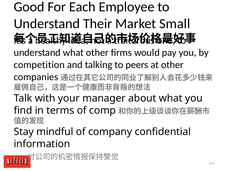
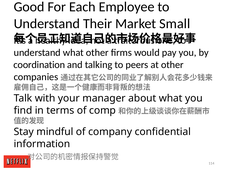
competition: competition -> coordination (39, 65)
